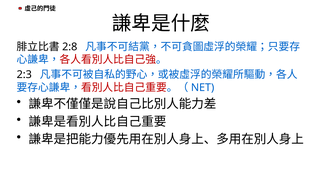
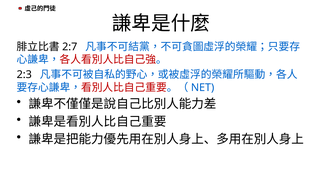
2:8: 2:8 -> 2:7 (70, 47)
